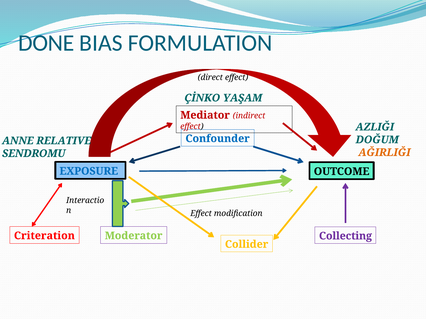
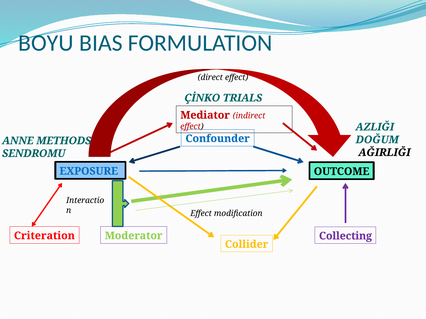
DONE: DONE -> BOYU (46, 43)
YAŞAM: YAŞAM -> TRIALS (243, 98)
RELATIVE: RELATIVE -> METHODS (64, 141)
AĞIRLIĞI colour: orange -> black (384, 153)
